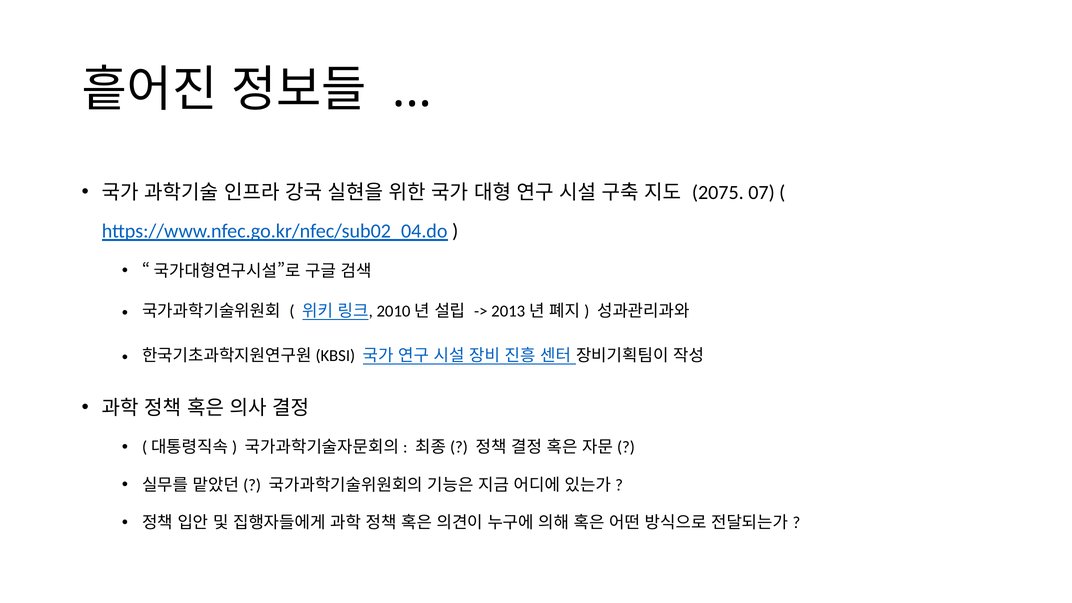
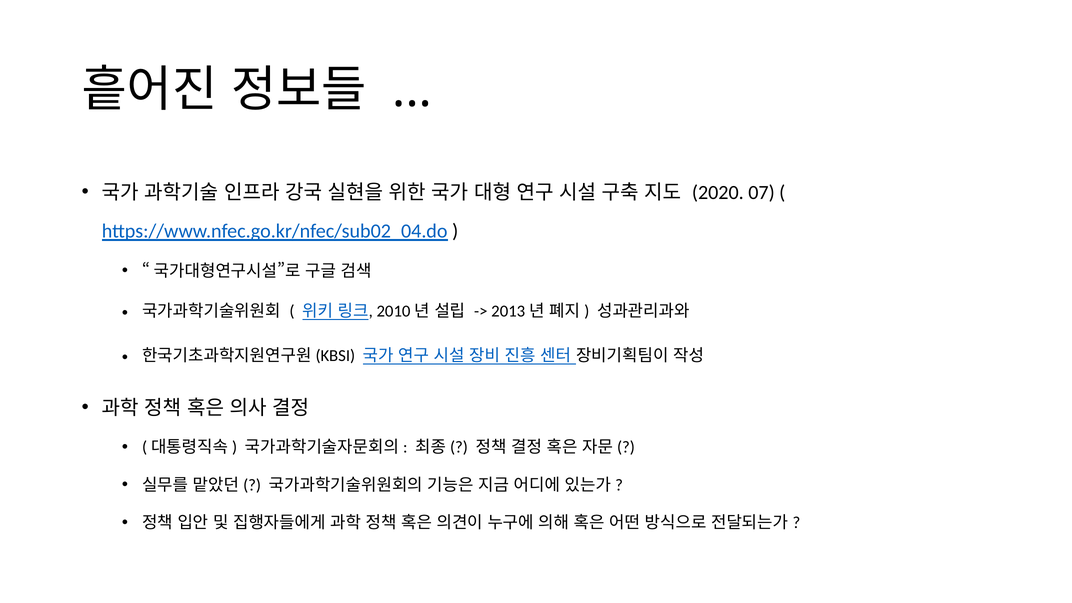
2075: 2075 -> 2020 (718, 192)
